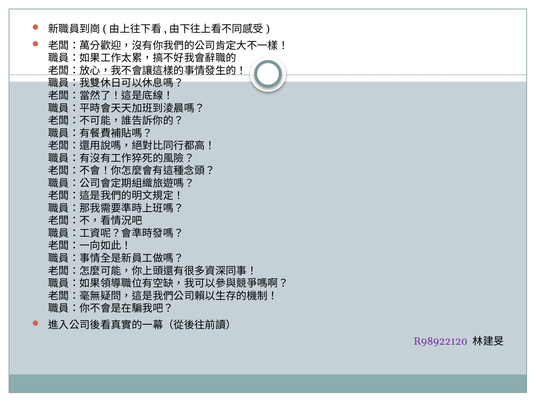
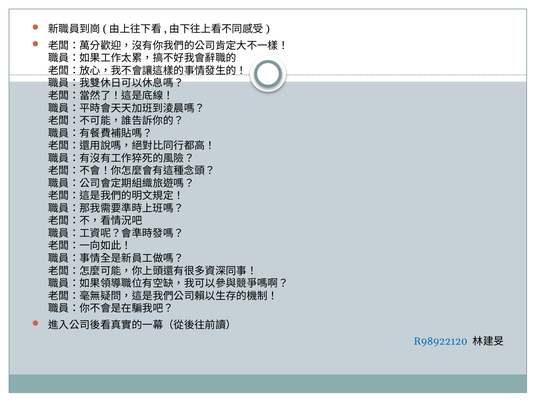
R98922120 colour: purple -> blue (441, 342)
